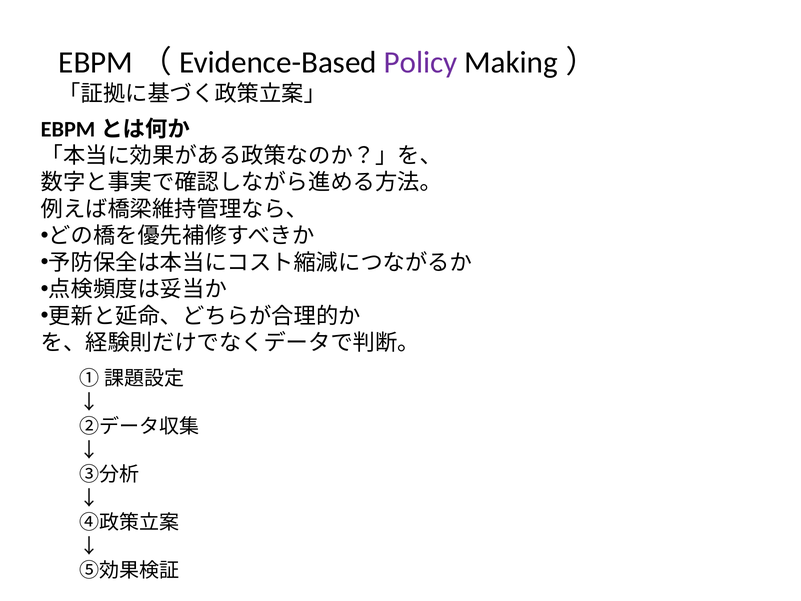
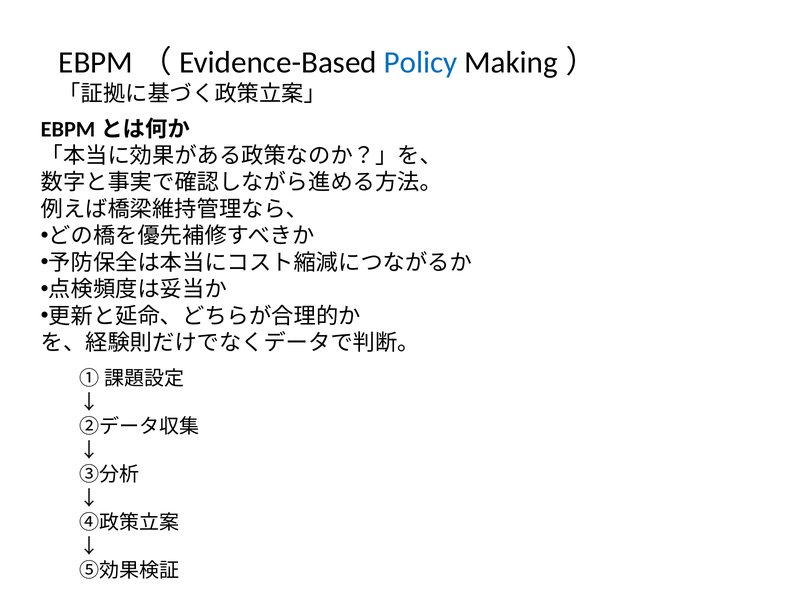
Policy colour: purple -> blue (421, 62)
